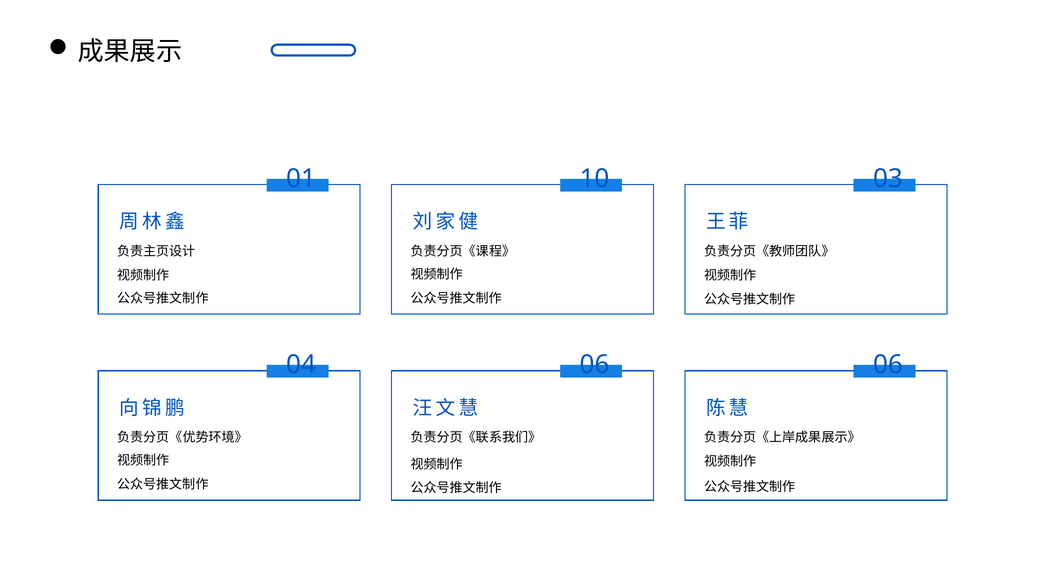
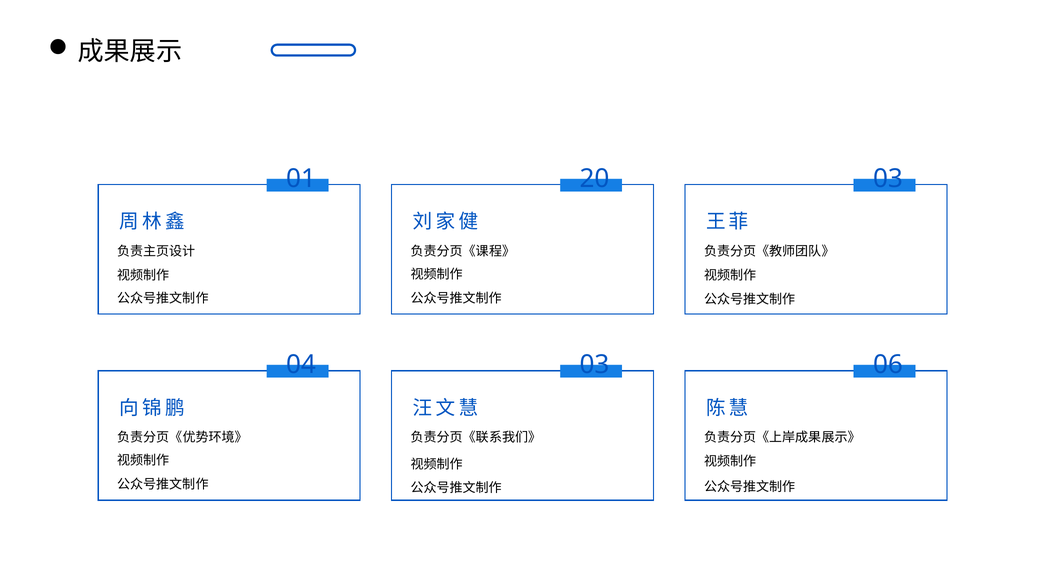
10: 10 -> 20 (594, 179)
04 06: 06 -> 03 (594, 365)
